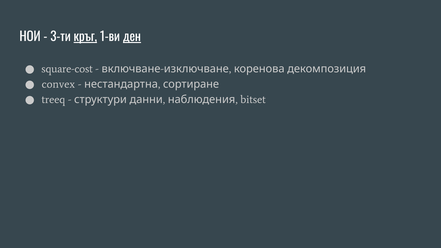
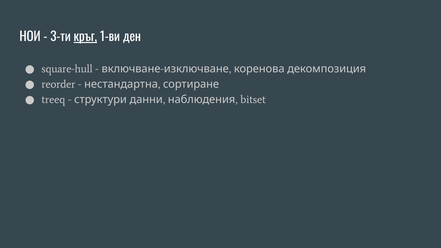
ден underline: present -> none (132, 37)
square-cost: square-cost -> square-hull (67, 69)
convex: convex -> reorder (58, 84)
